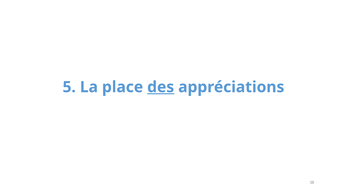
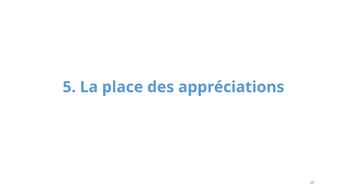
des underline: present -> none (161, 87)
